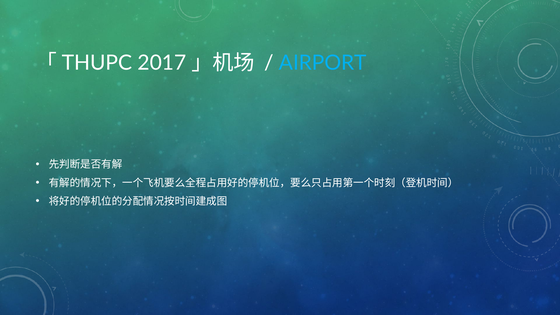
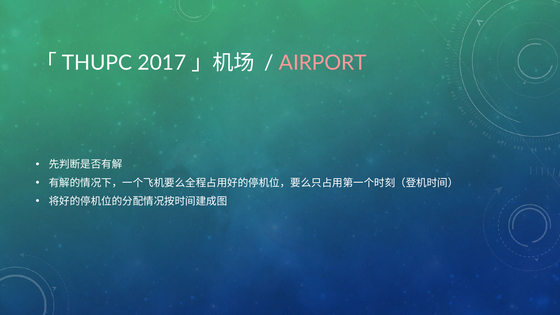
AIRPORT colour: light blue -> pink (323, 63)
